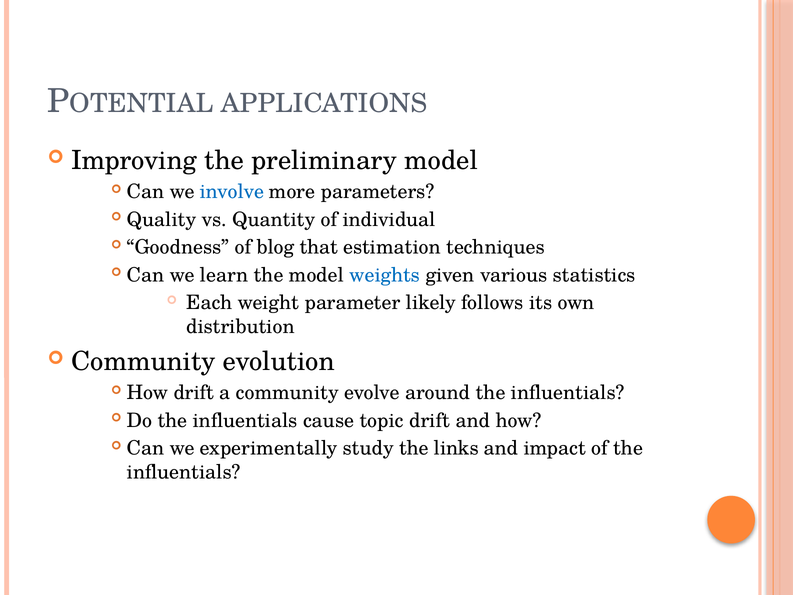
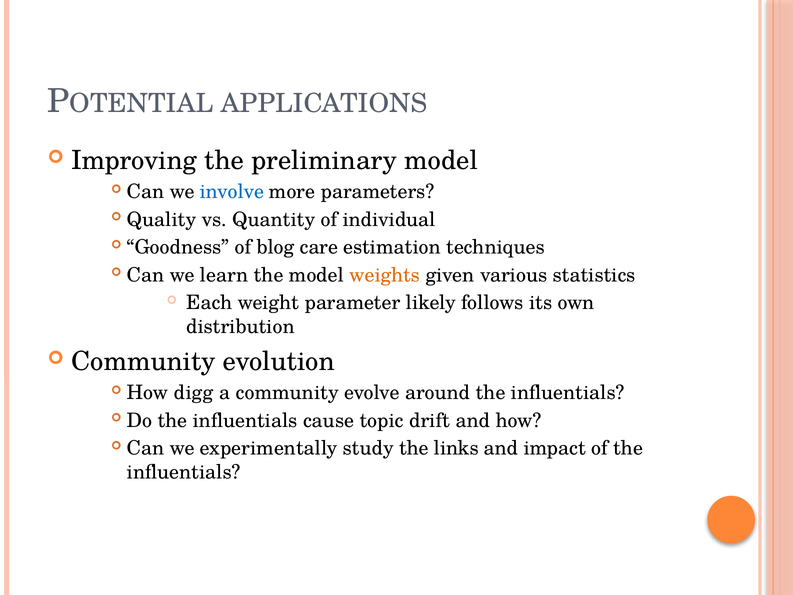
that: that -> care (319, 247)
weights colour: blue -> orange (385, 275)
How drift: drift -> digg (194, 393)
